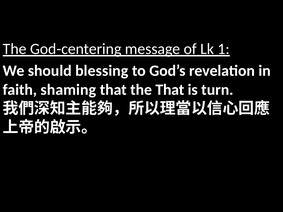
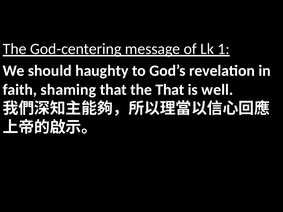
blessing: blessing -> haughty (102, 71)
turn: turn -> well (217, 90)
